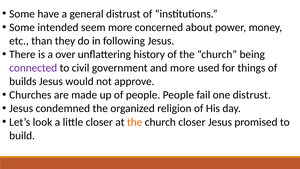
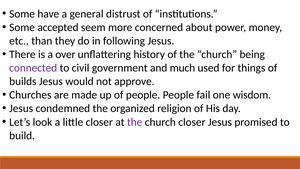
intended: intended -> accepted (58, 27)
and more: more -> much (182, 68)
one distrust: distrust -> wisdom (252, 95)
the colour: orange -> purple (135, 122)
